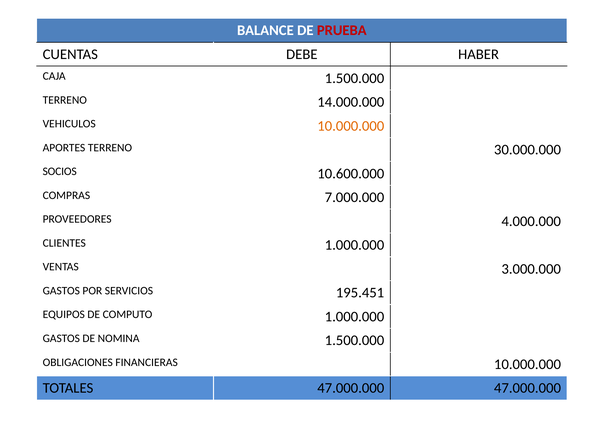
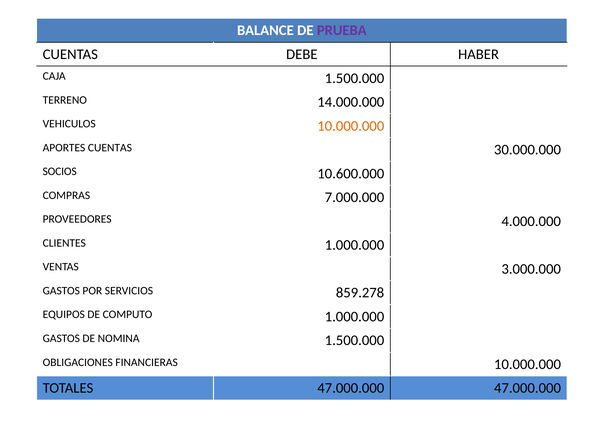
PRUEBA colour: red -> purple (342, 31)
APORTES TERRENO: TERRENO -> CUENTAS (110, 148)
195.451: 195.451 -> 859.278 (360, 293)
